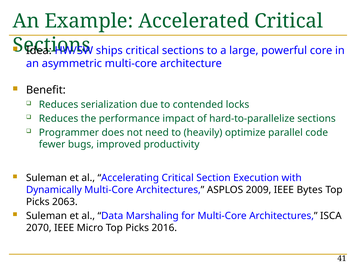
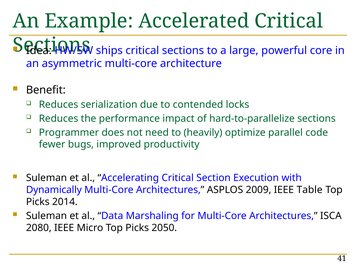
Bytes: Bytes -> Table (310, 190)
2063: 2063 -> 2014 (65, 202)
2070: 2070 -> 2080 (39, 228)
2016: 2016 -> 2050 (164, 228)
